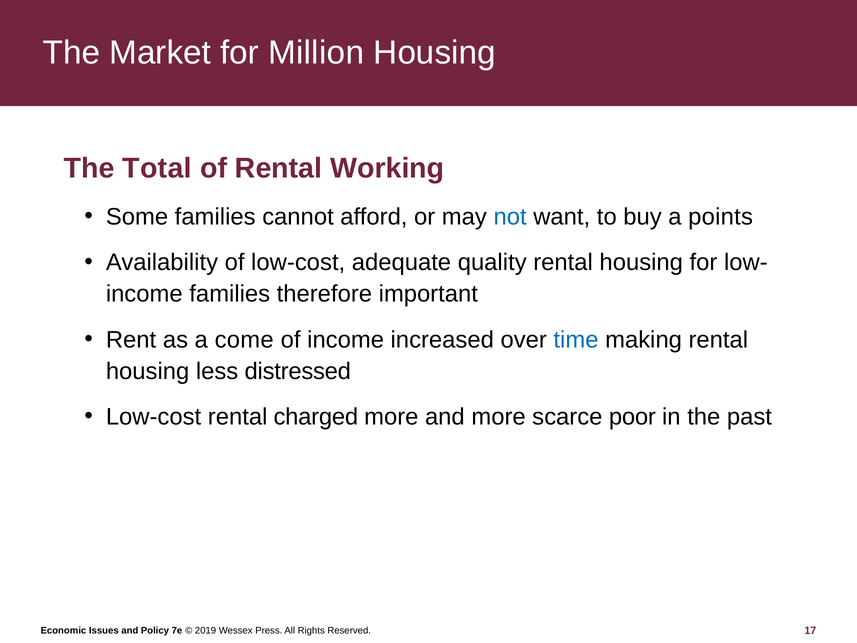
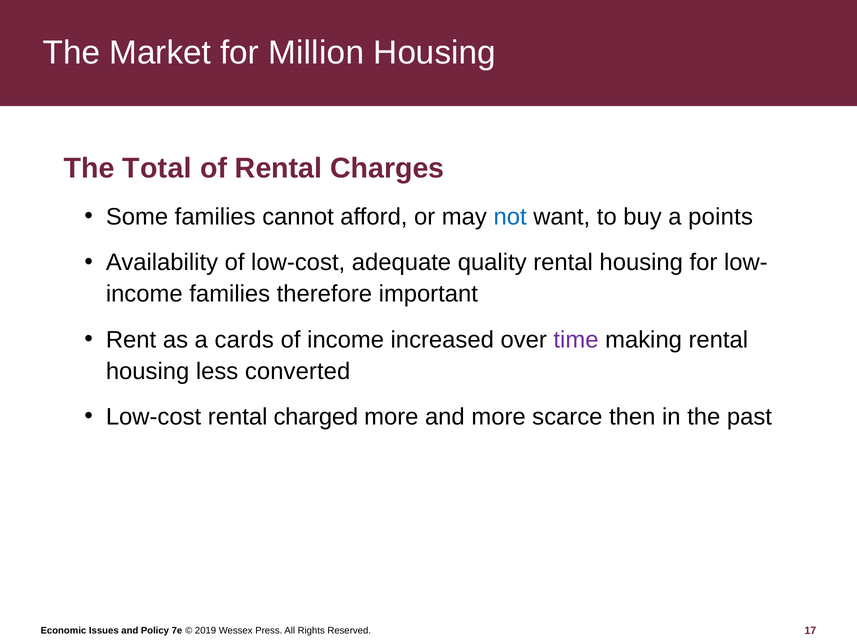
Working: Working -> Charges (387, 168)
come: come -> cards (244, 340)
time colour: blue -> purple (576, 340)
distressed: distressed -> converted (298, 371)
poor: poor -> then (632, 417)
